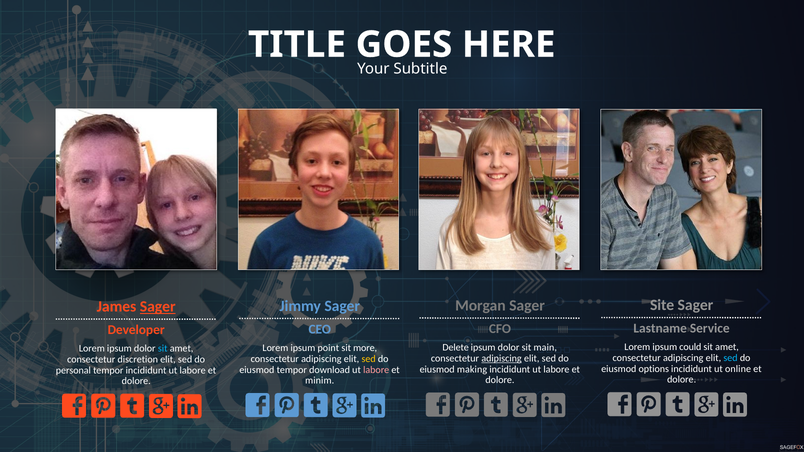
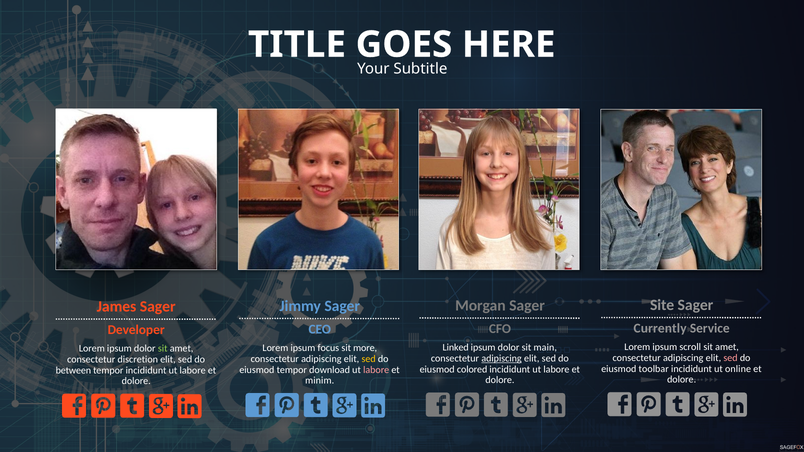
Sager underline: present -> none (158, 307)
Lastname: Lastname -> Currently (660, 328)
could: could -> scroll (690, 347)
Delete: Delete -> Linked (456, 348)
point: point -> focus (328, 348)
sit colour: light blue -> light green (163, 349)
sed colour: light blue -> pink (731, 358)
options: options -> toolbar (654, 369)
making: making -> colored (472, 369)
personal: personal -> between (73, 371)
